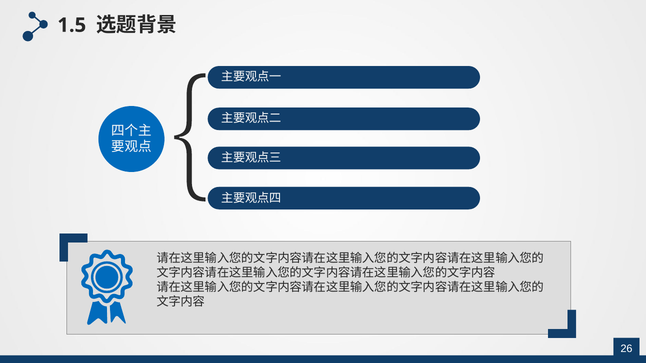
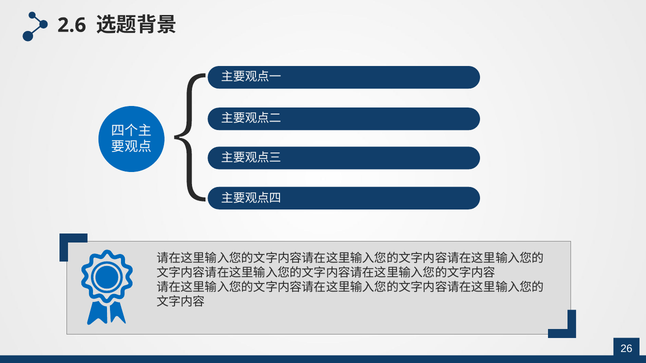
1.5: 1.5 -> 2.6 (72, 25)
